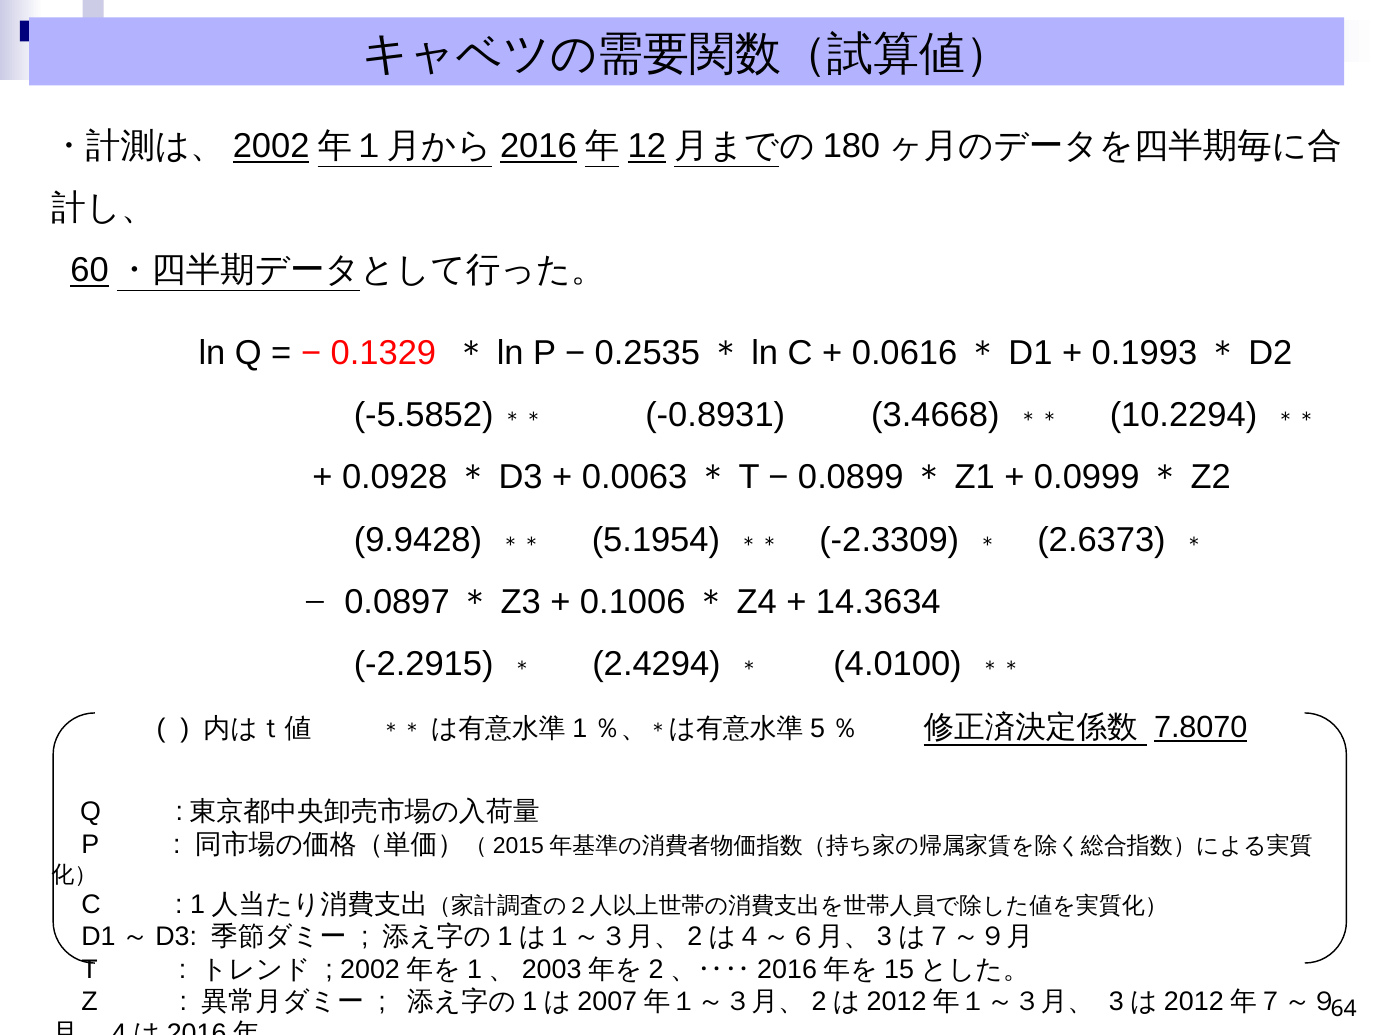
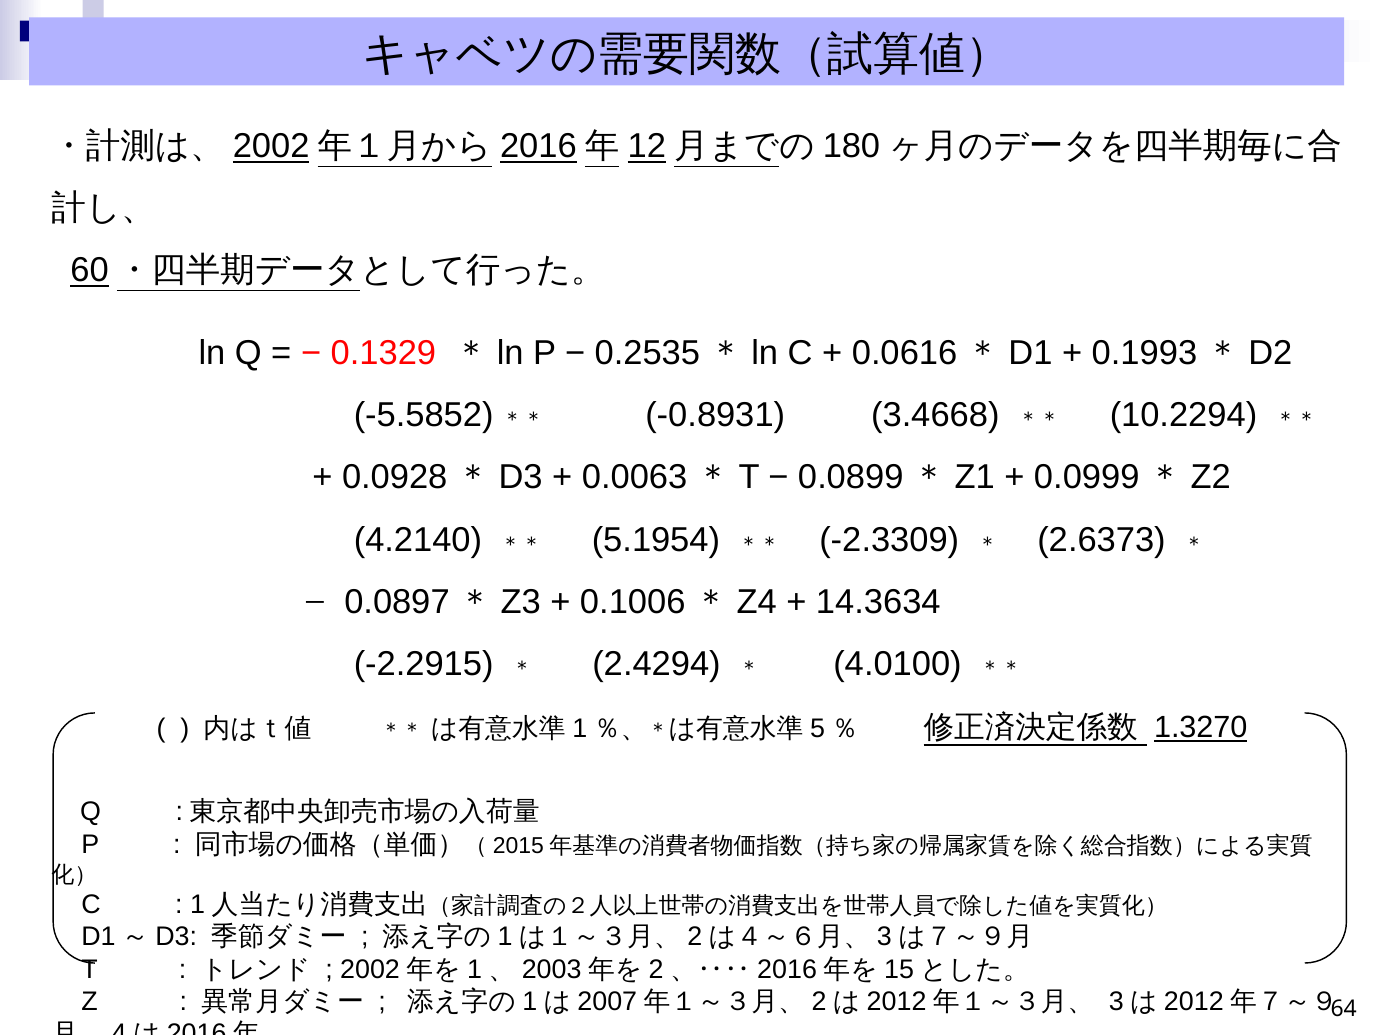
9.9428: 9.9428 -> 4.2140 (418, 540)
7.8070: 7.8070 -> 1.3270 (1201, 727)
